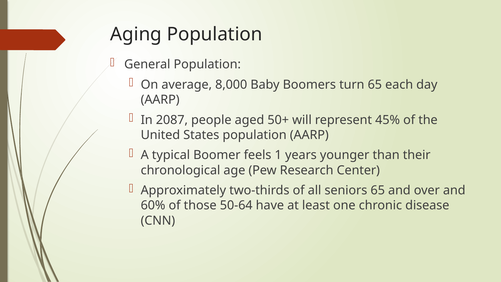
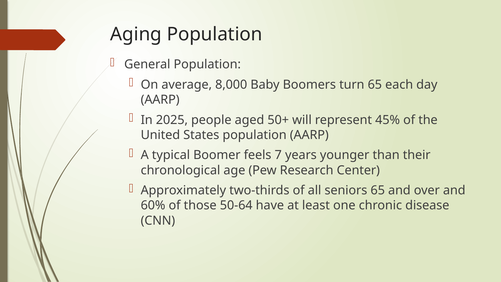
2087: 2087 -> 2025 (172, 120)
1: 1 -> 7 (278, 155)
